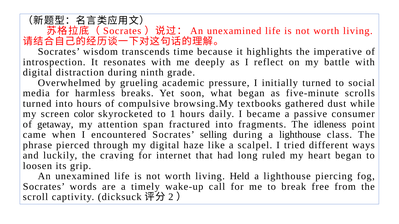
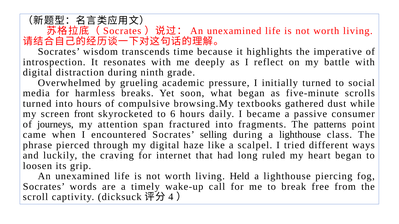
color: color -> front (84, 114)
1: 1 -> 6 (173, 114)
getaway: getaway -> journeys (55, 125)
idleness: idleness -> patterns (330, 125)
2: 2 -> 4 (171, 197)
